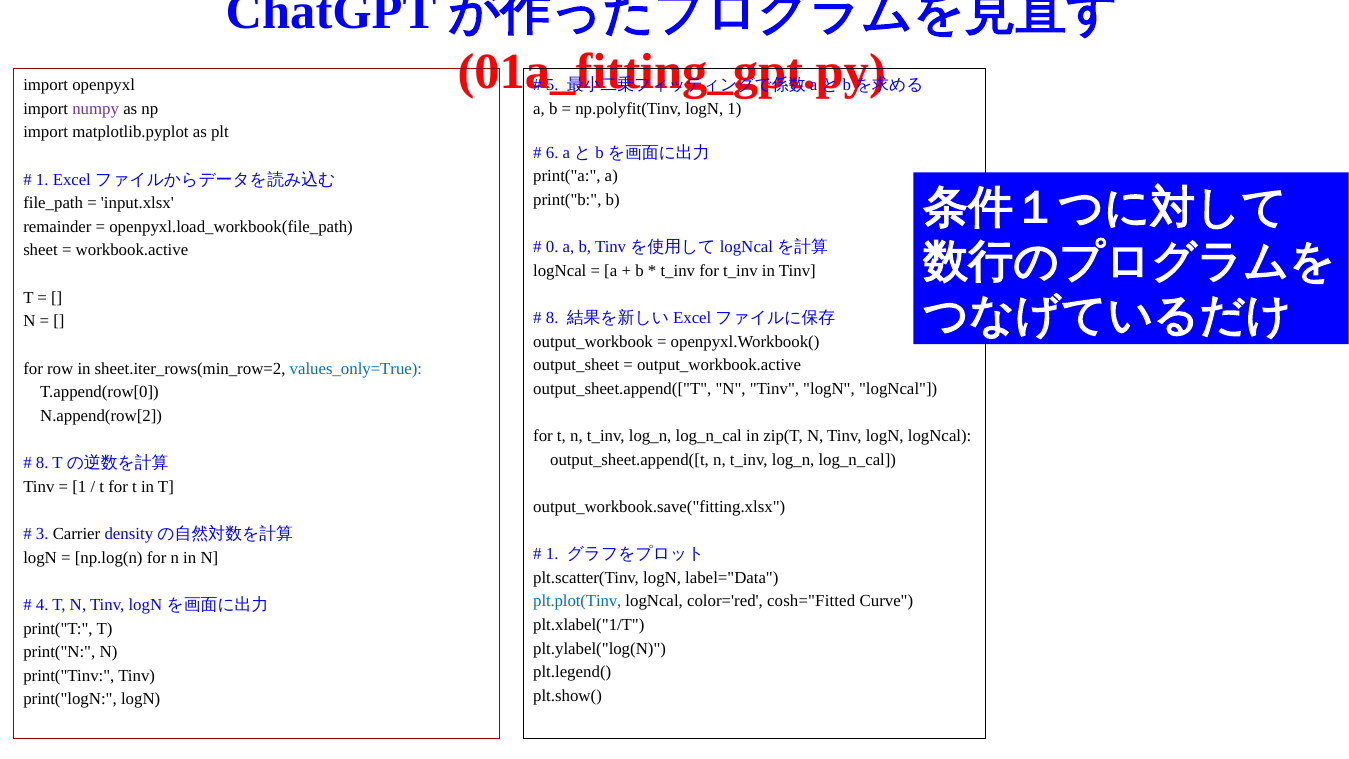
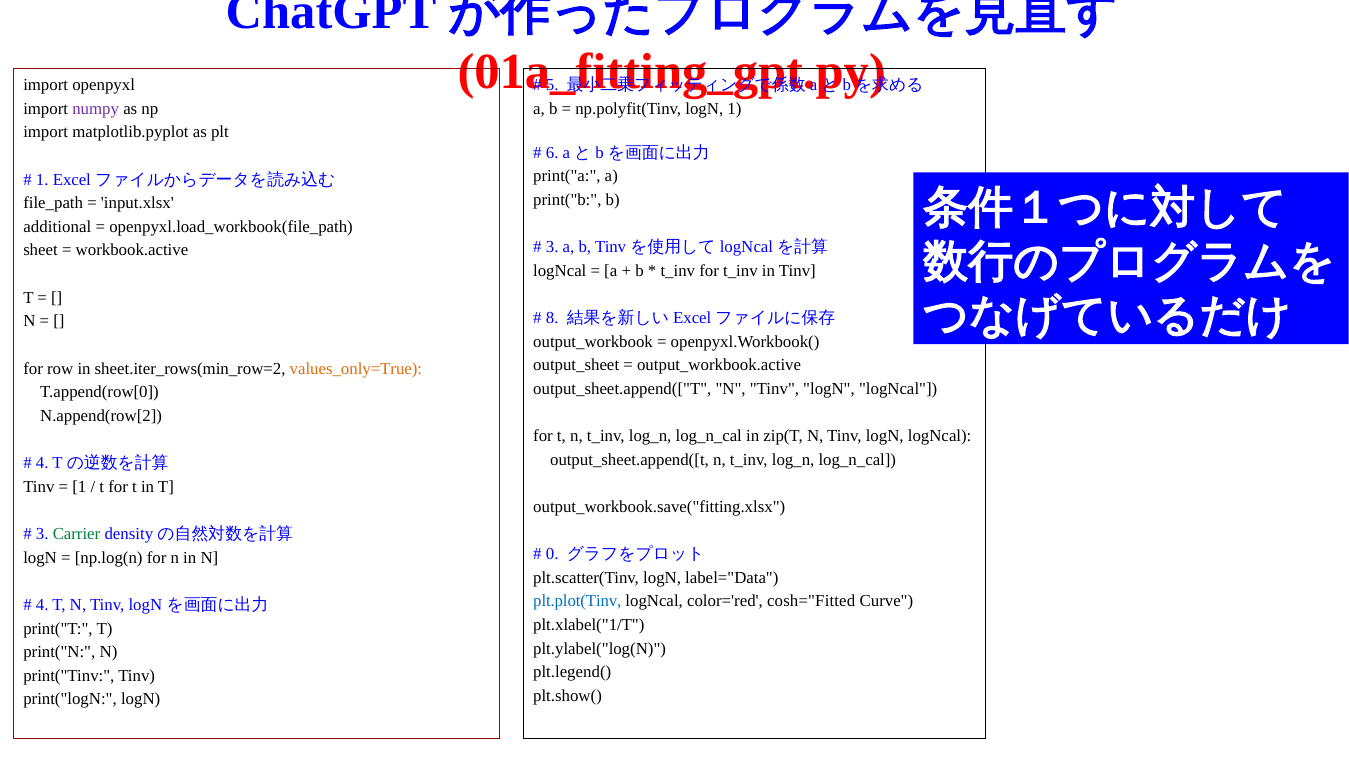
remainder: remainder -> additional (57, 227)
0: 0 -> 3 (552, 247)
values_only=True colour: blue -> orange (356, 368)
8: 8 -> 4 (42, 463)
Carrier colour: black -> green (77, 534)
1: 1 -> 0 (552, 554)
